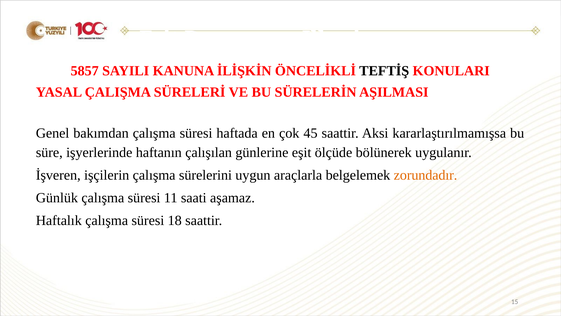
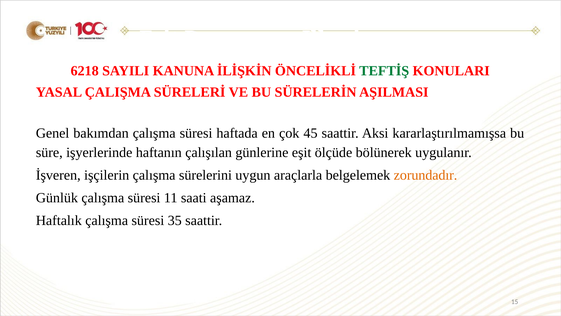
5857: 5857 -> 6218 (85, 71)
TEFTİŞ colour: black -> green (384, 71)
18: 18 -> 35 (175, 220)
